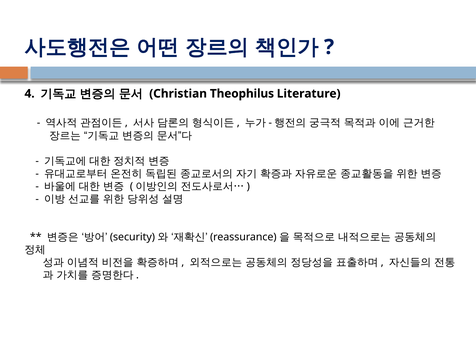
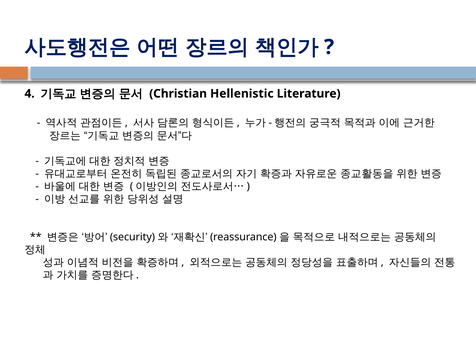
Theophilus: Theophilus -> Hellenistic (242, 94)
